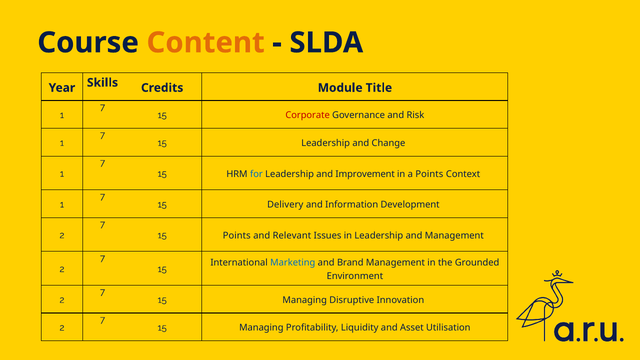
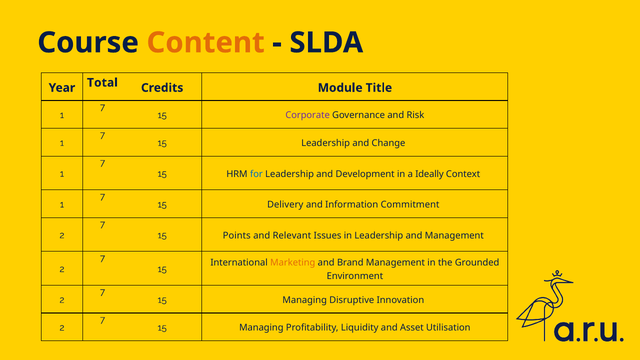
Skills: Skills -> Total (102, 83)
Corporate colour: red -> purple (308, 115)
Improvement: Improvement -> Development (365, 174)
a Points: Points -> Ideally (429, 174)
Development: Development -> Commitment (410, 205)
Marketing colour: blue -> orange (293, 263)
